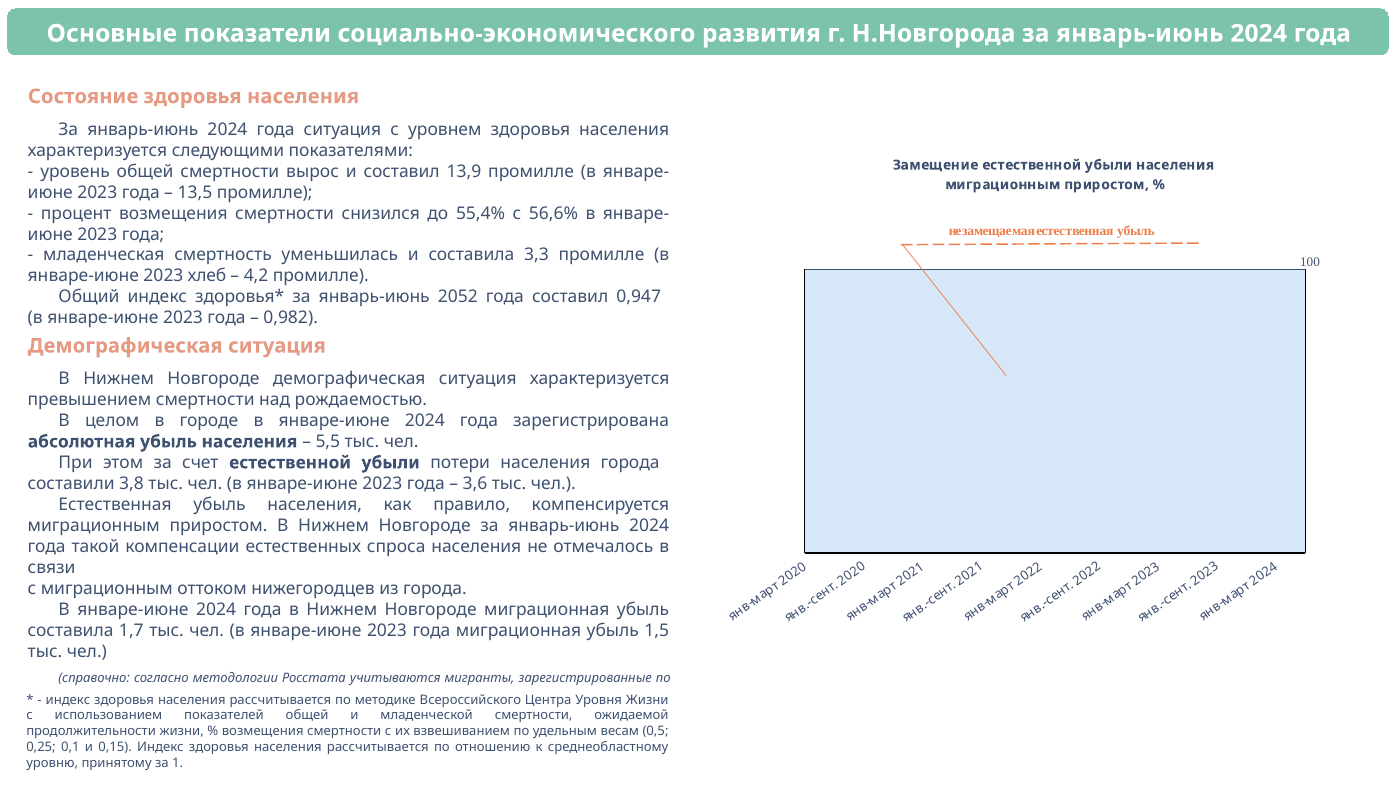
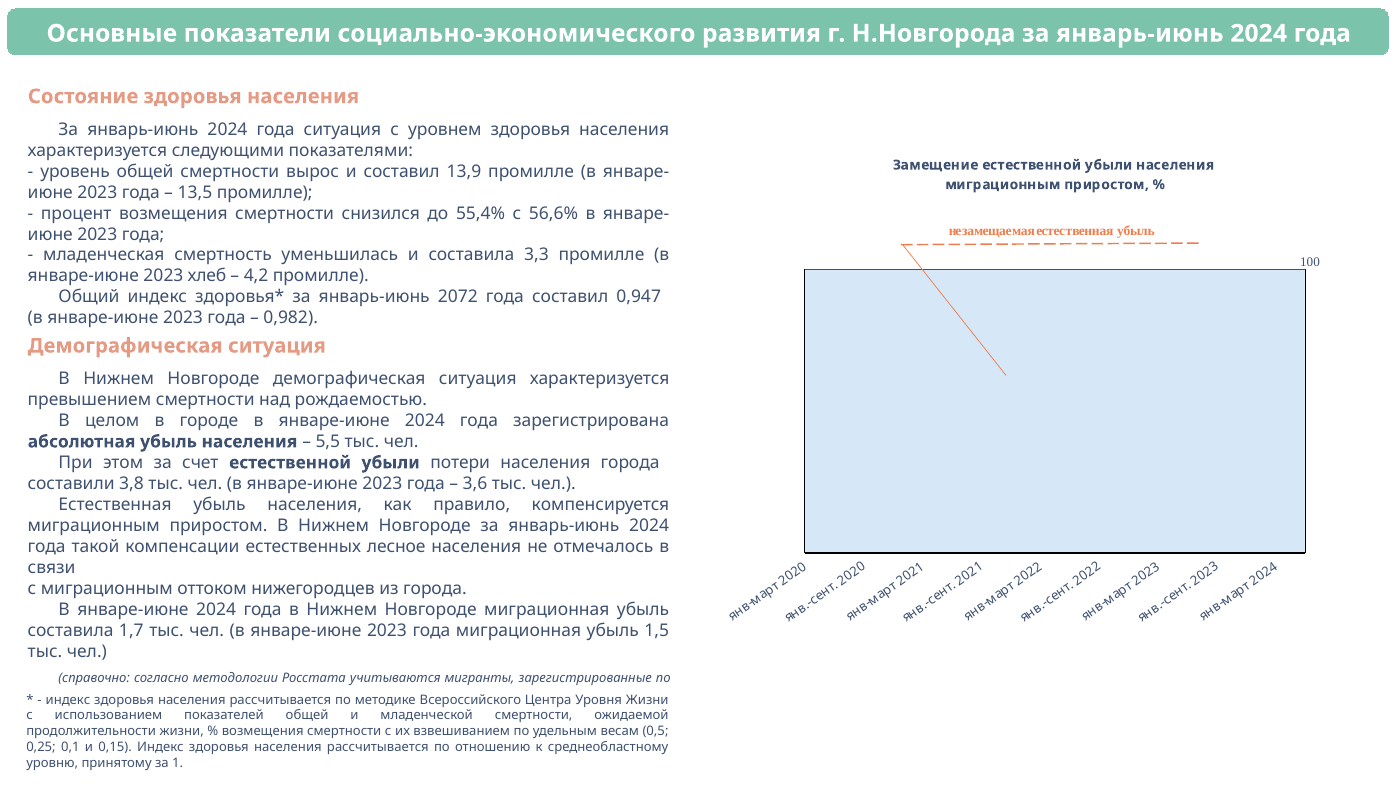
2052: 2052 -> 2072 (458, 297)
спроса: спроса -> лесное (396, 547)
